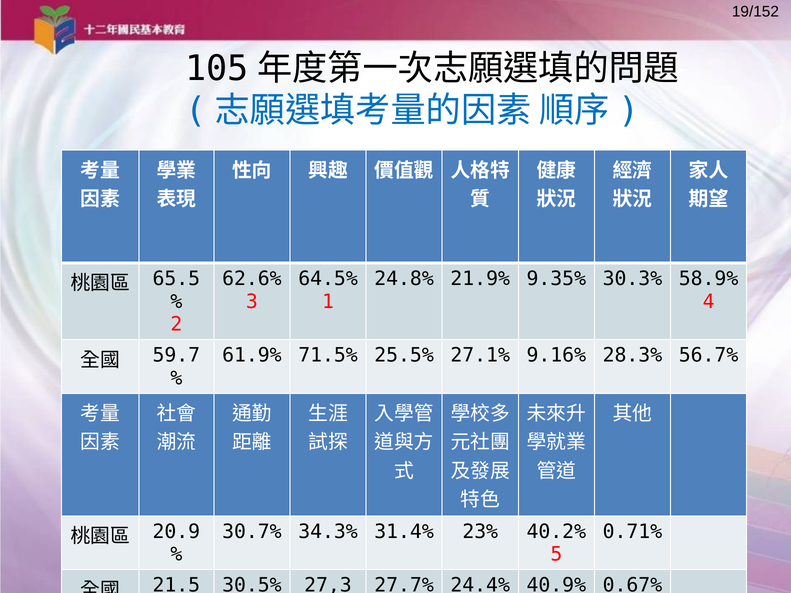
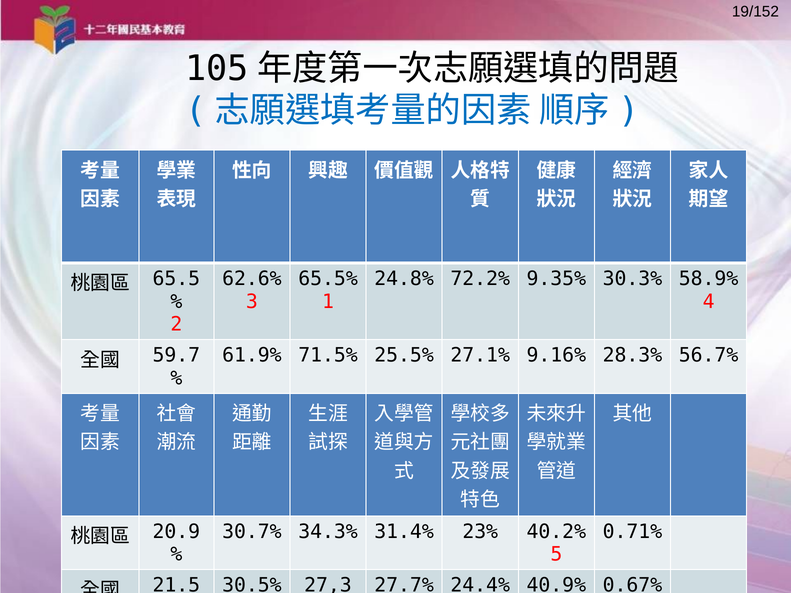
64.5%: 64.5% -> 65.5% (328, 279)
21.9%: 21.9% -> 72.2% (480, 279)
